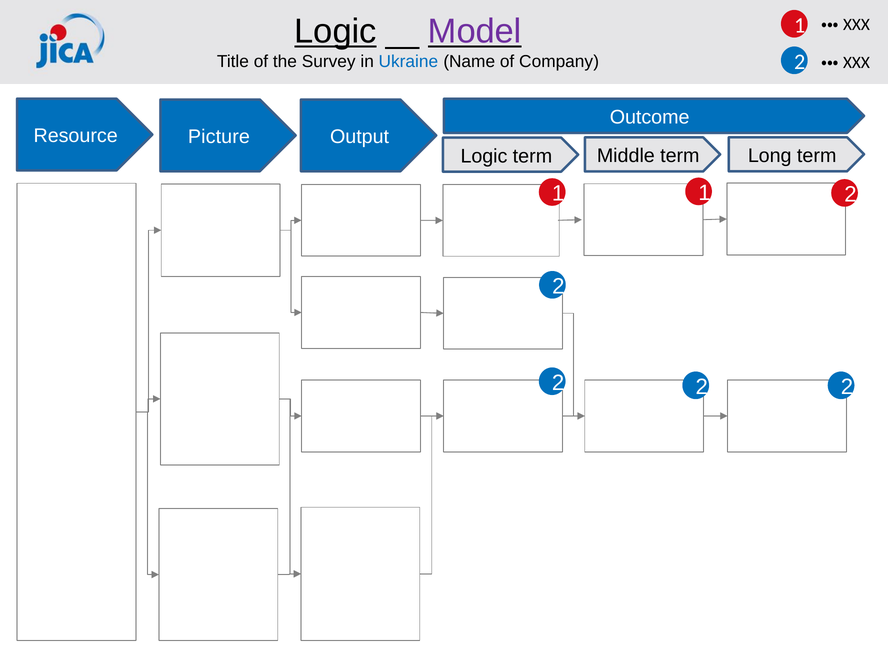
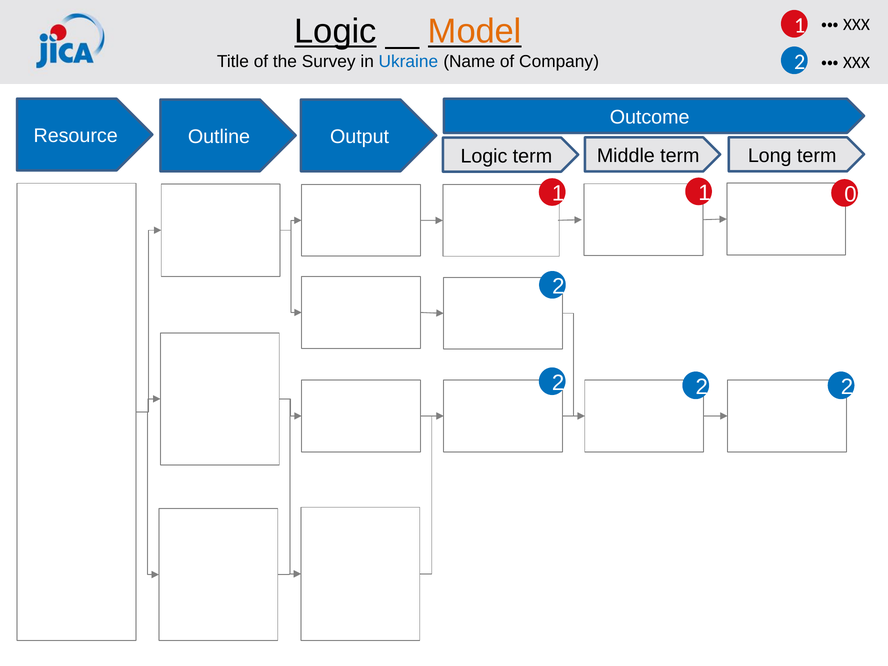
Model colour: purple -> orange (475, 31)
Picture: Picture -> Outline (219, 137)
2: 2 -> 0 (851, 194)
